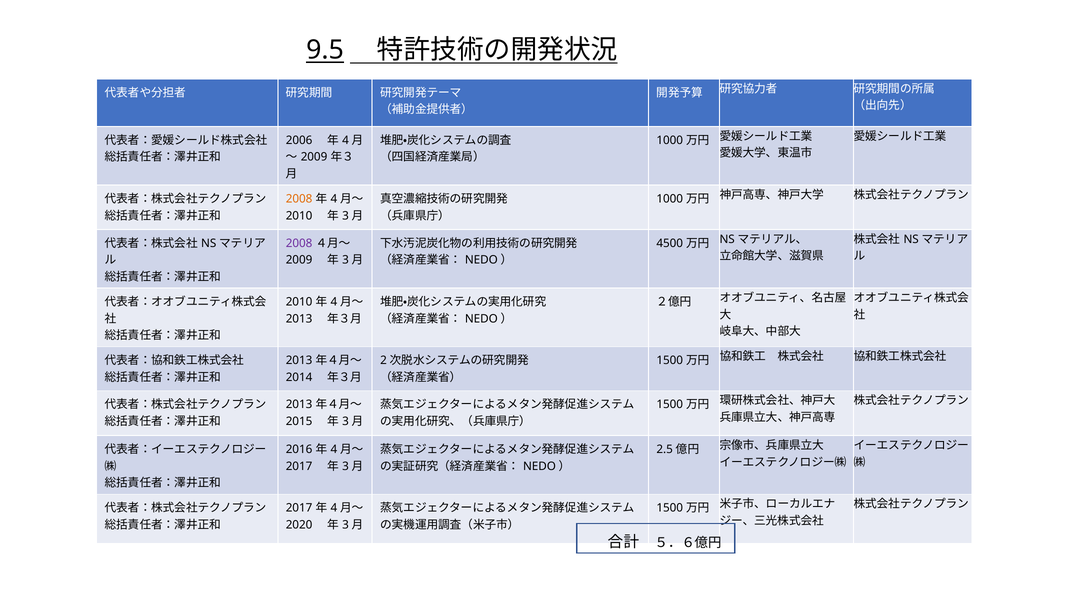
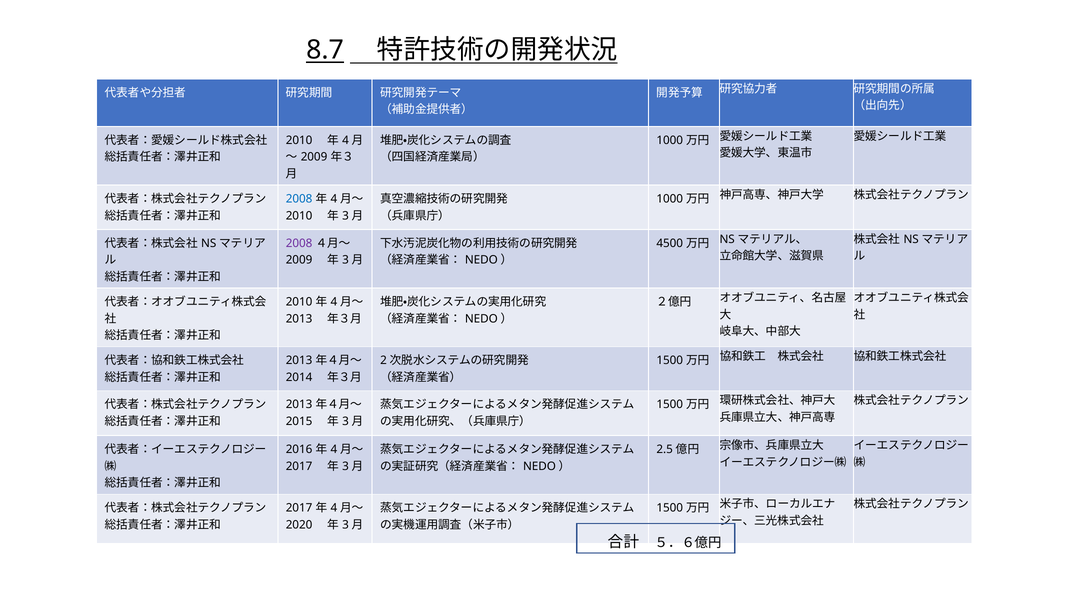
9.5: 9.5 -> 8.7 (325, 50)
2006: 2006 -> 2010 (299, 140)
2008 colour: orange -> blue (299, 199)
